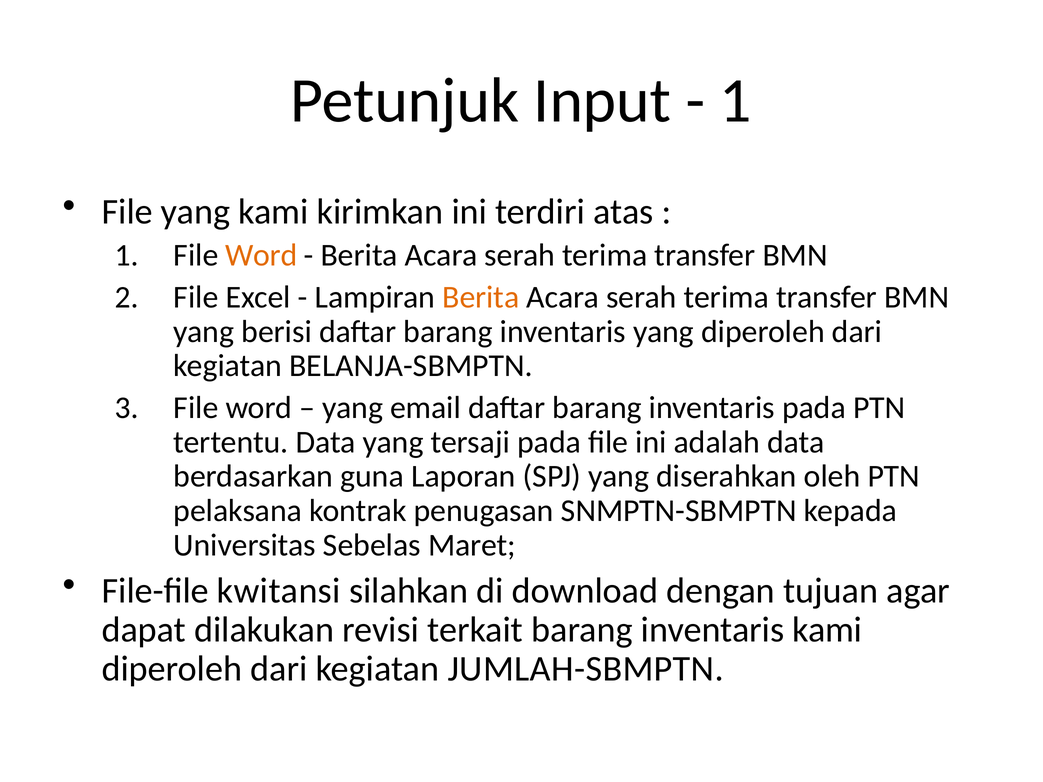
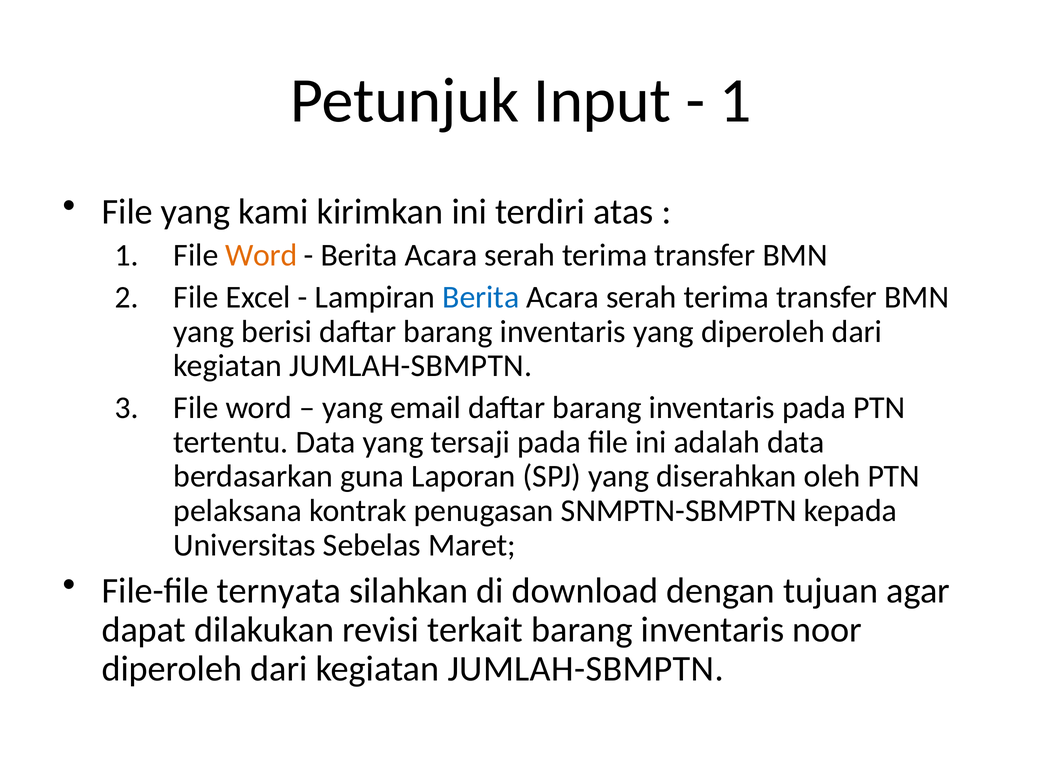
Berita colour: orange -> blue (481, 297)
BELANJA-SBMPTN: BELANJA-SBMPTN -> JUMLAH-SBMPTN (411, 366)
kwitansi: kwitansi -> ternyata (279, 591)
inventaris kami: kami -> noor (827, 630)
